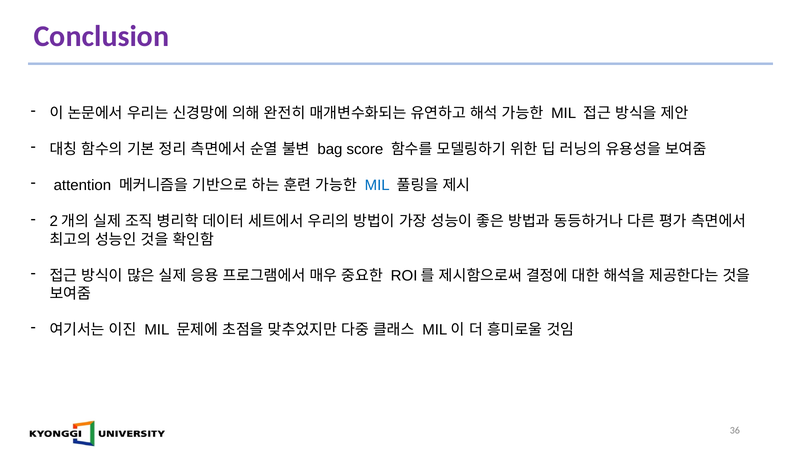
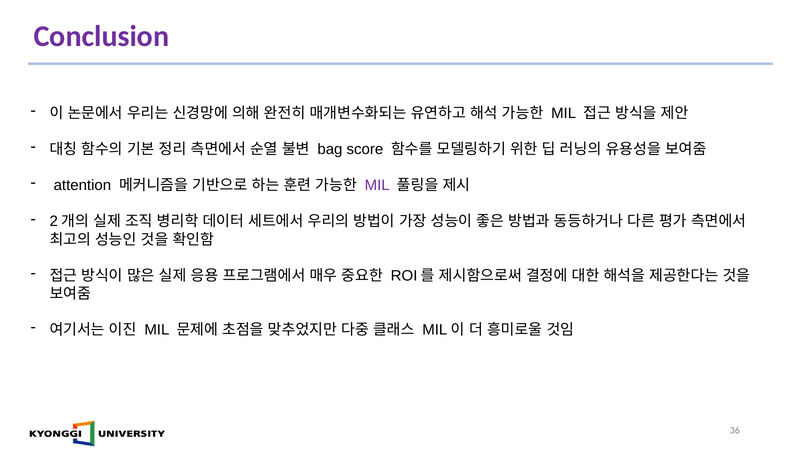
MIL colour: blue -> purple (377, 185)
